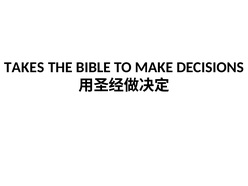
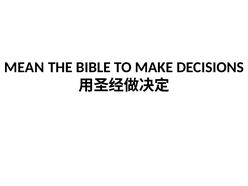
TAKES: TAKES -> MEAN (24, 67)
